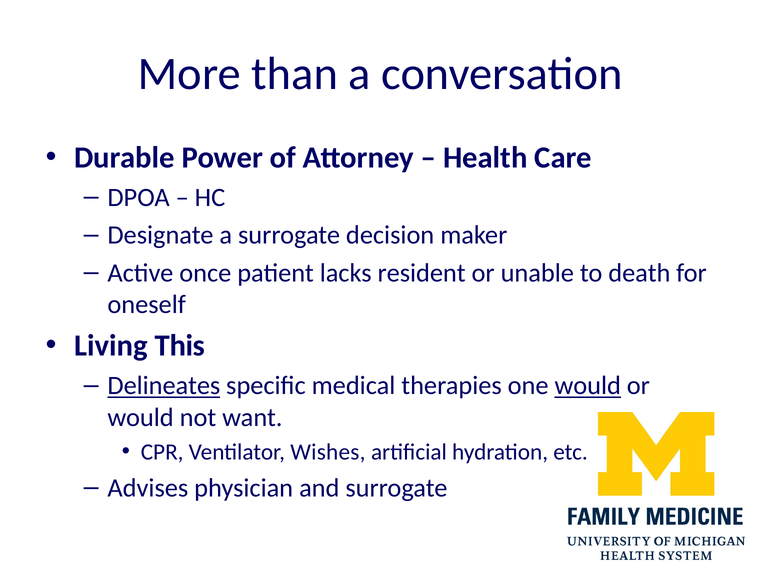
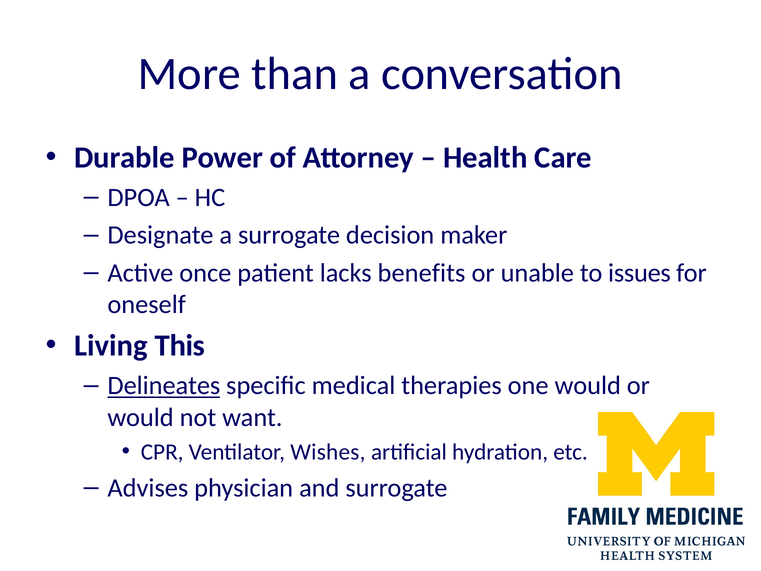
resident: resident -> benefits (422, 273)
death: death -> issues (639, 273)
would underline: present -> none (588, 386)
